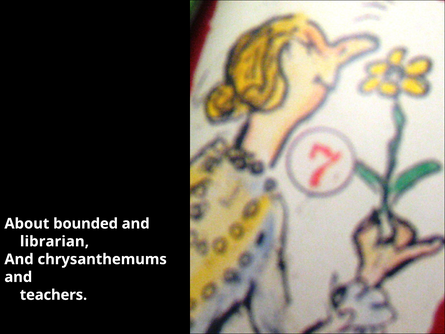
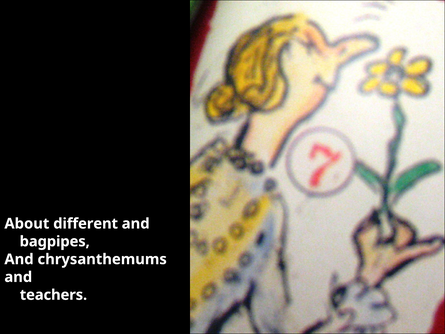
bounded: bounded -> different (86, 223)
librarian: librarian -> bagpipes (55, 241)
